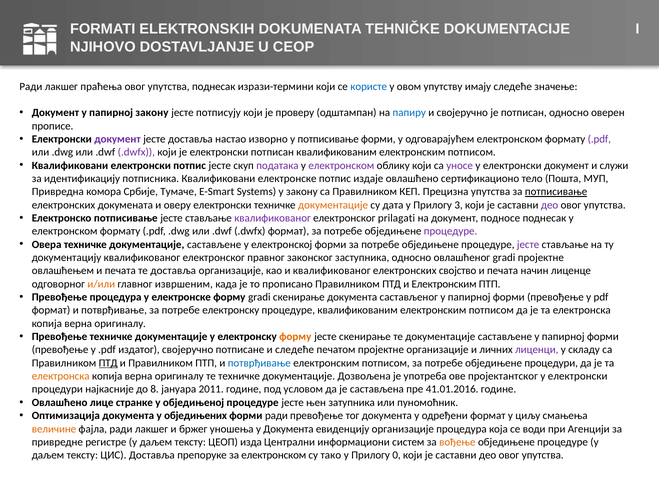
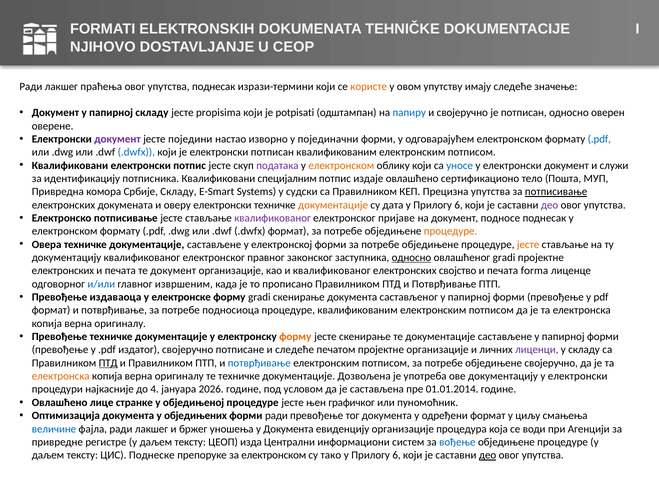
користе colour: blue -> orange (369, 86)
папирној закону: закону -> складу (152, 113)
потписују: потписују -> propisima (218, 113)
проверу: проверу -> potpisati (295, 113)
прописе: прописе -> оверене (53, 126)
јесте доставља: доставља -> поједини (190, 139)
у потписивање: потписивање -> појединачни (328, 139)
.pdf colour: purple -> blue (599, 139)
.dwfx colour: purple -> blue (136, 152)
електронском colour: purple -> orange (341, 166)
уносе colour: purple -> blue (460, 166)
електронскe: електронскe -> специјалним (287, 179)
Србије Тумаче: Тумаче -> Складу (178, 192)
у закону: закону -> судски (302, 192)
дата у Прилогу 3: 3 -> 6 (459, 205)
prilagati: prilagati -> пријаве (396, 218)
процедуре colour: purple -> orange (451, 231)
јесте colour: purple -> orange (528, 245)
односно underline: none -> present (411, 258)
овлашћењем: овлашћењем -> електронских (63, 271)
те доставља: доставља -> документ (173, 271)
начин: начин -> forma (534, 271)
и/или colour: orange -> blue (101, 284)
ПТД и Електронским: Електронским -> Потврђивање (444, 284)
Превођење процедура: процедура -> издаваоца (115, 297)
потребе електронску: електронску -> подносиоца (231, 310)
обједињене процедури: процедури -> својеручно (551, 363)
ове пројектантског: пројектантског -> документацију (503, 376)
8: 8 -> 4 (155, 390)
2011: 2011 -> 2026 (211, 390)
41.01.2016: 41.01.2016 -> 01.01.2014 (452, 390)
затупника: затупника -> графичког (352, 403)
величине colour: orange -> blue (54, 429)
вођење colour: orange -> blue (457, 442)
ЦИС Доставља: Доставља -> Поднеске (152, 455)
0: 0 -> 6 (397, 455)
део underline: none -> present (488, 455)
